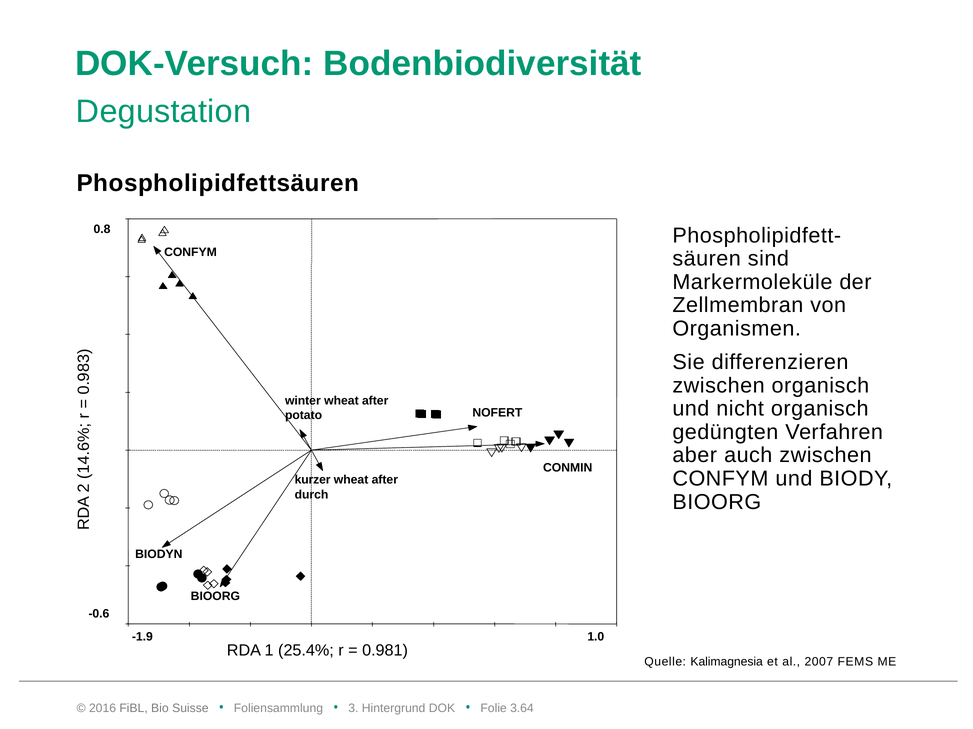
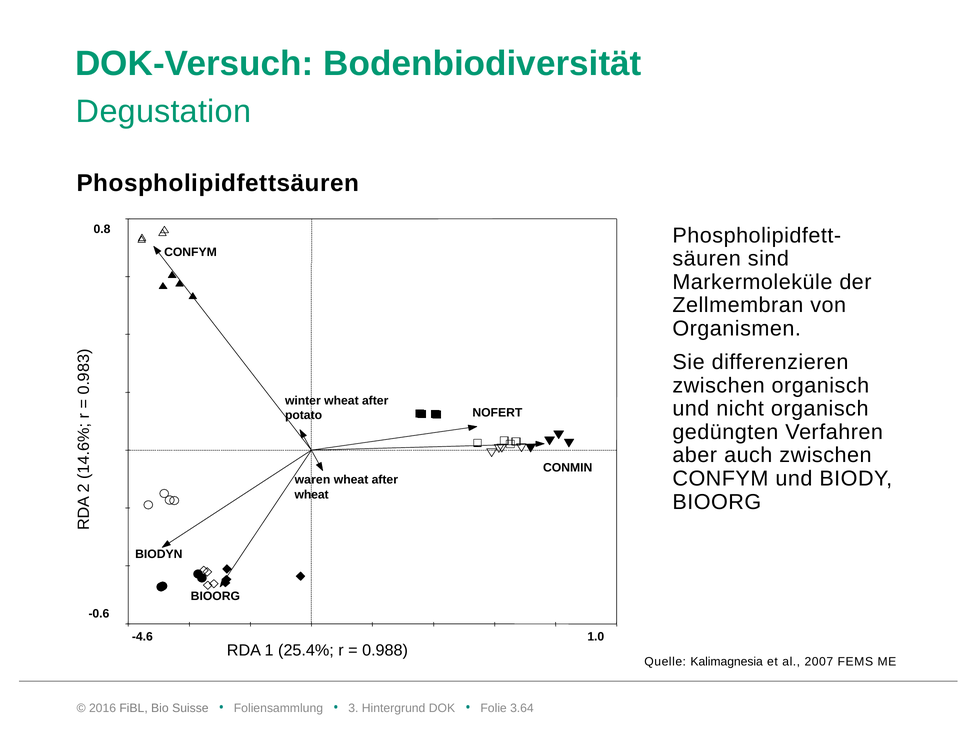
kurzer: kurzer -> waren (312, 480)
durch: durch -> wheat (312, 495)
-1.9: -1.9 -> -4.6 (142, 638)
0.981: 0.981 -> 0.988 (385, 651)
